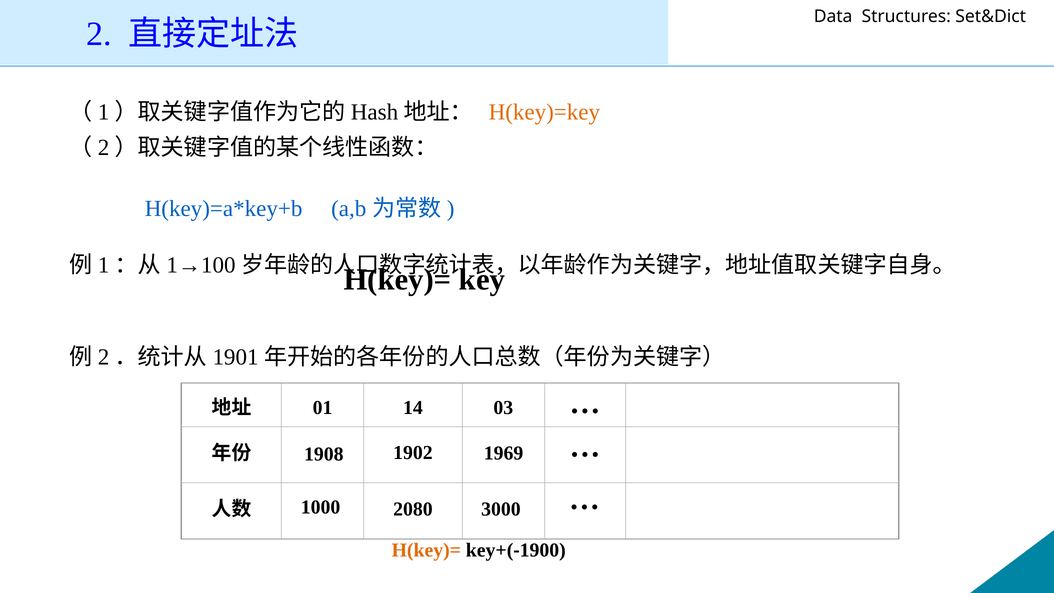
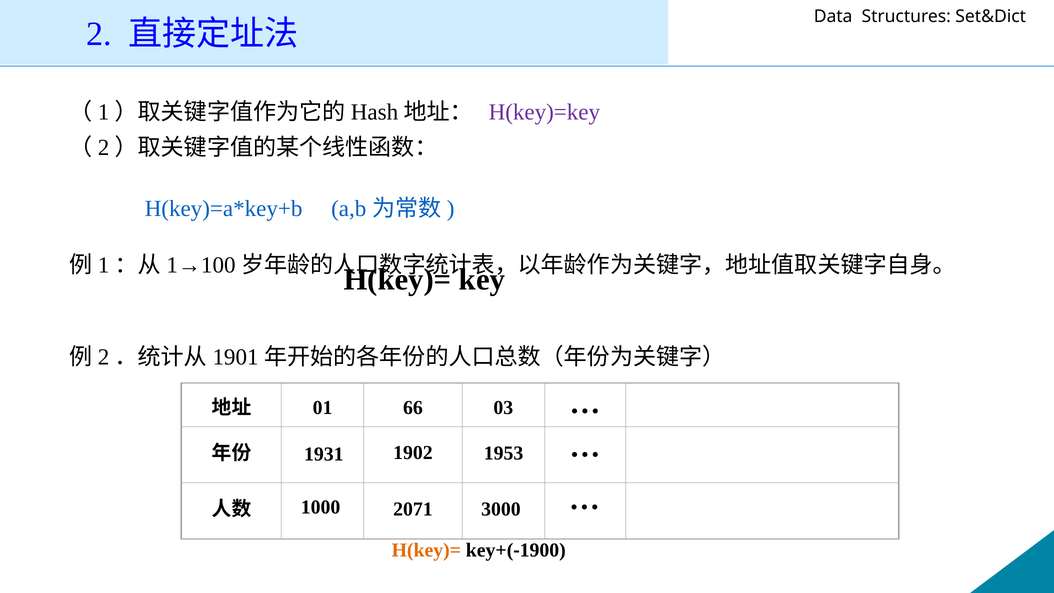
H(key)=key colour: orange -> purple (544, 112)
14: 14 -> 66 (413, 408)
1908: 1908 -> 1931 (324, 454)
1969: 1969 -> 1953 (504, 453)
2080: 2080 -> 2071 (413, 509)
